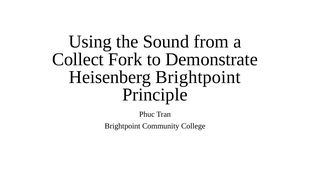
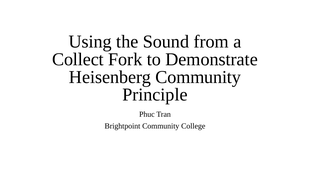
Heisenberg Brightpoint: Brightpoint -> Community (198, 77)
